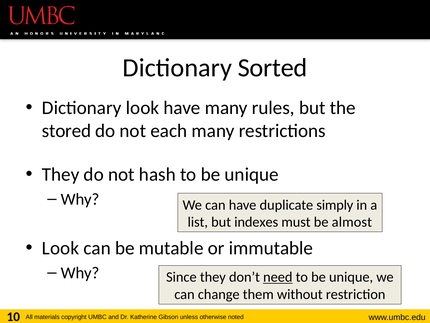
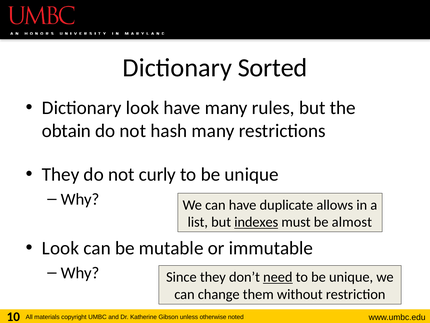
stored: stored -> obtain (66, 131)
each: each -> hash (169, 131)
hash: hash -> curly (157, 174)
simply: simply -> allows (335, 205)
indexes underline: none -> present (256, 222)
